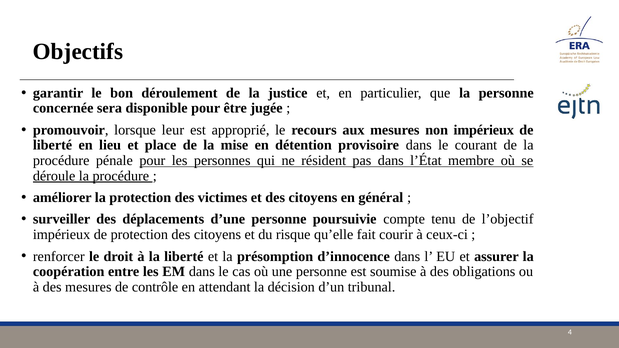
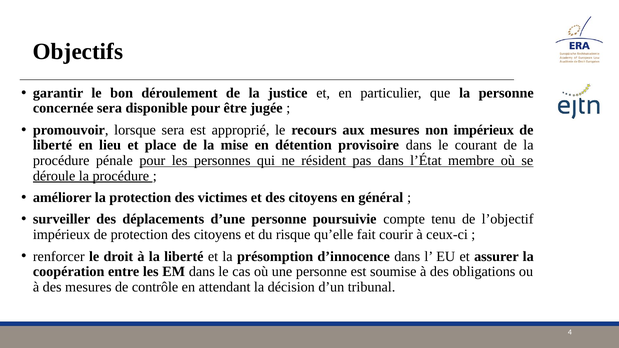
lorsque leur: leur -> sera (173, 130)
